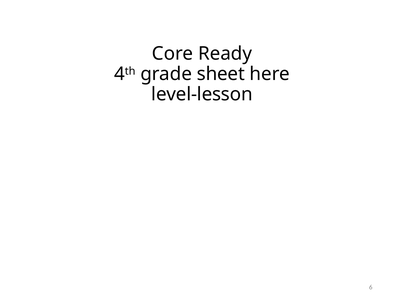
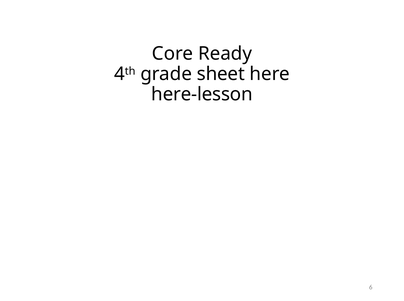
level-lesson: level-lesson -> here-lesson (202, 94)
